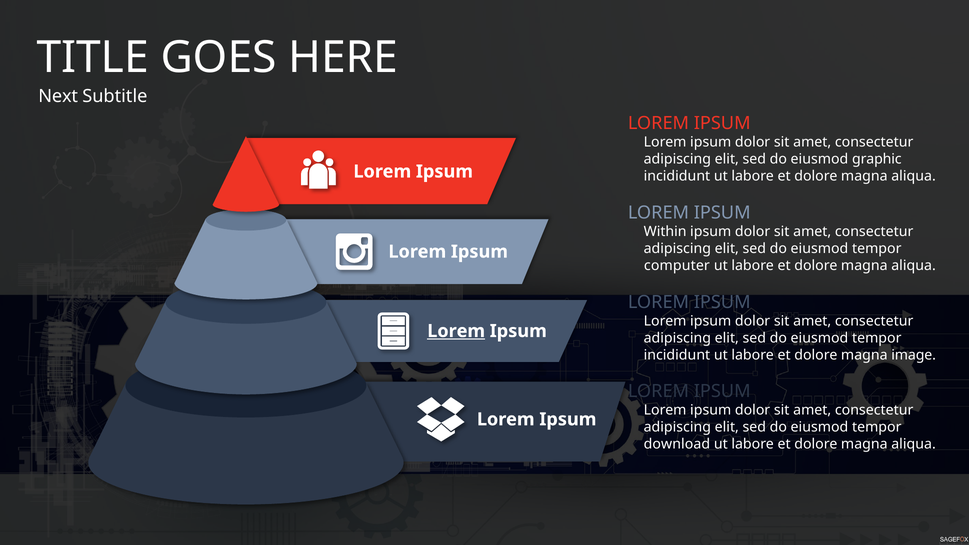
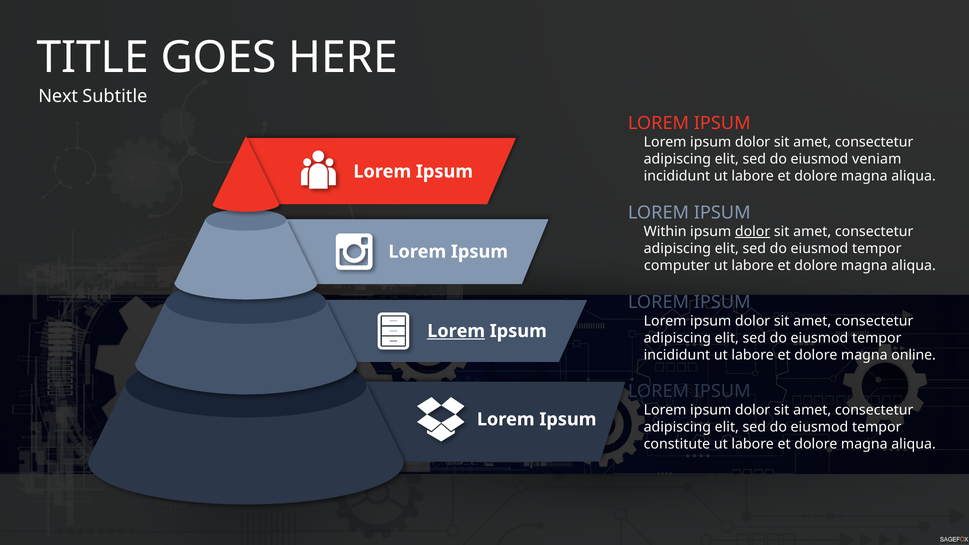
graphic: graphic -> veniam (877, 159)
dolor underline: none -> present (753, 231)
image: image -> online (914, 355)
download: download -> constitute (677, 444)
